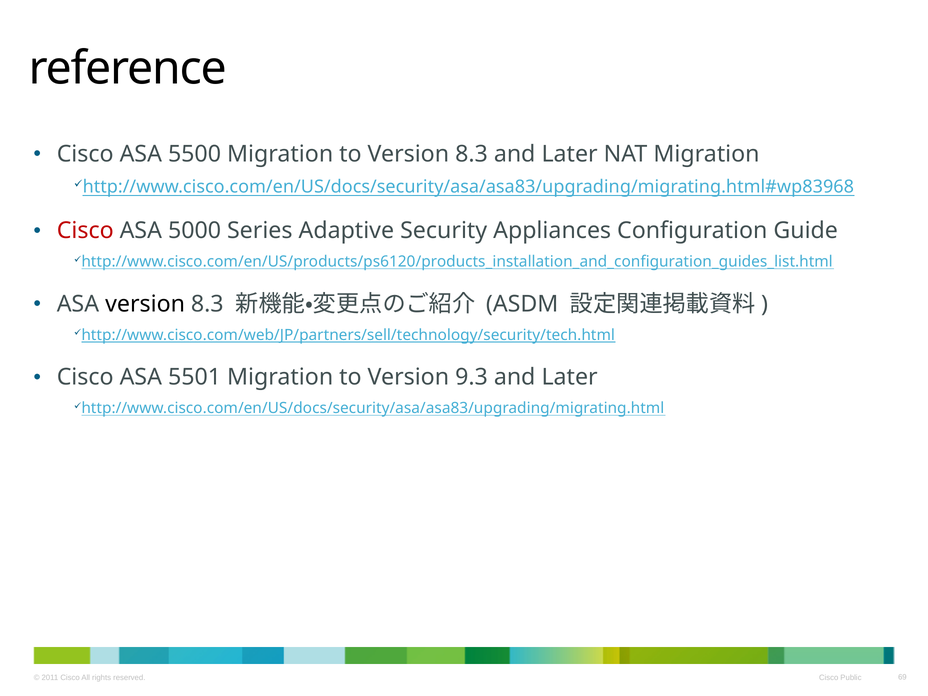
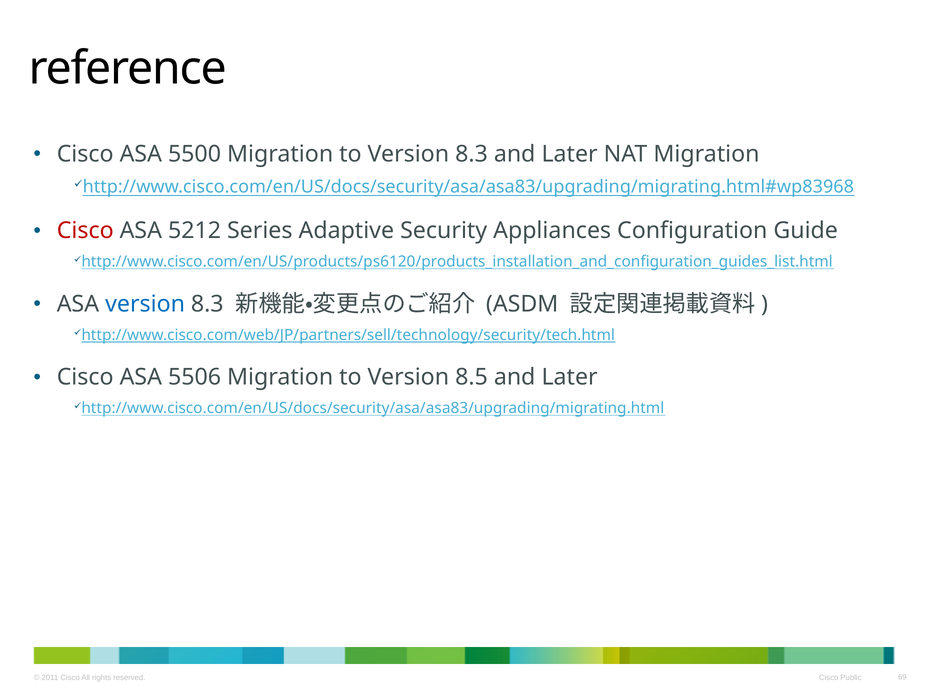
5000: 5000 -> 5212 (195, 231)
version colour: black -> blue (145, 304)
5501: 5501 -> 5506 (195, 377)
9.3: 9.3 -> 8.5 (471, 377)
